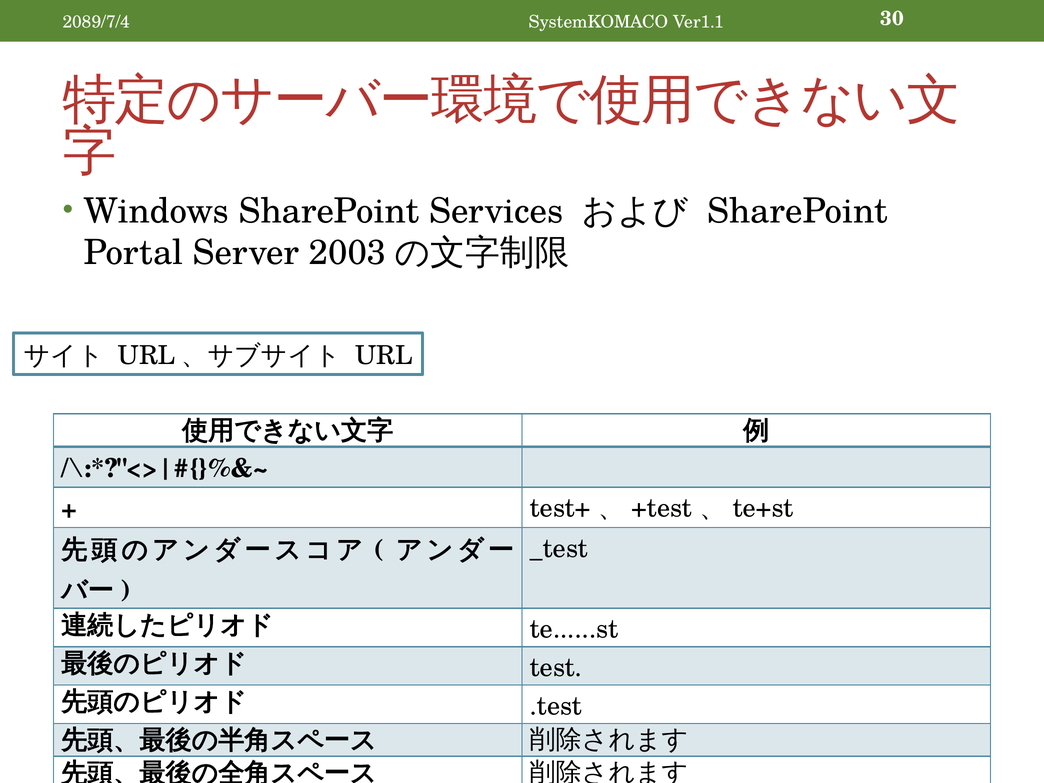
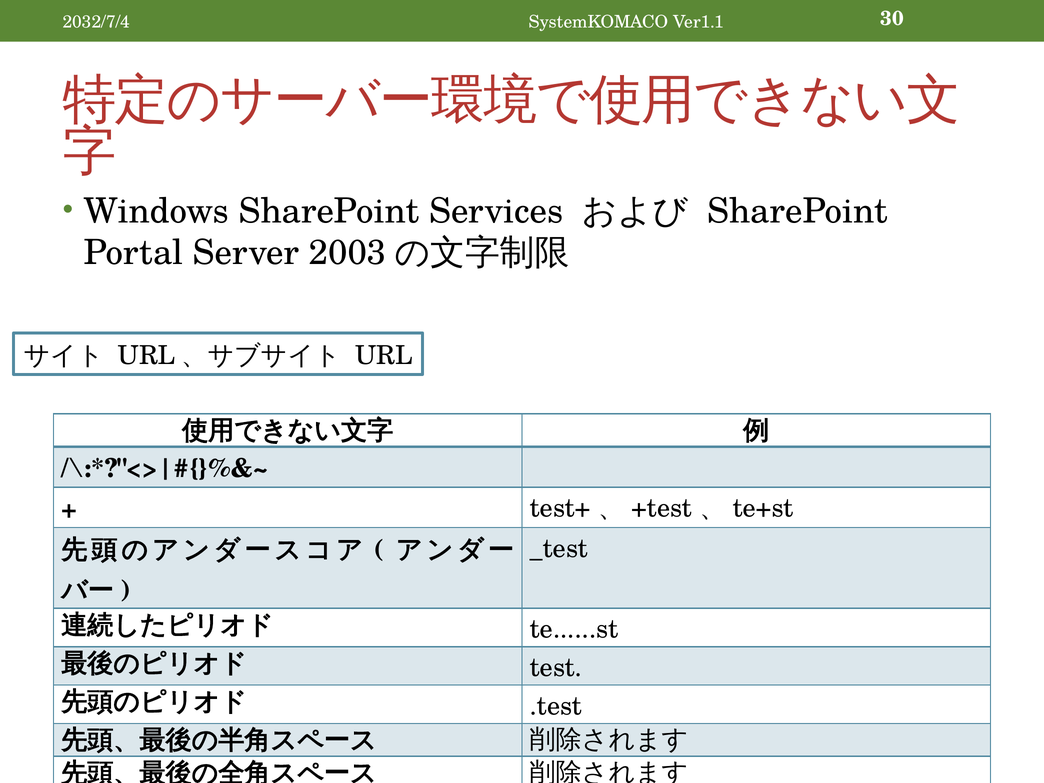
2089/7/4: 2089/7/4 -> 2032/7/4 (96, 22)
